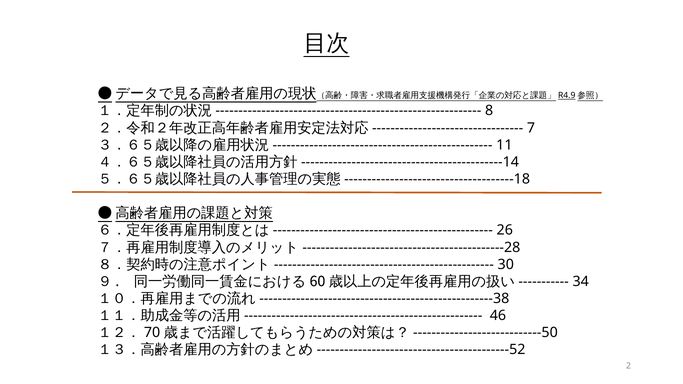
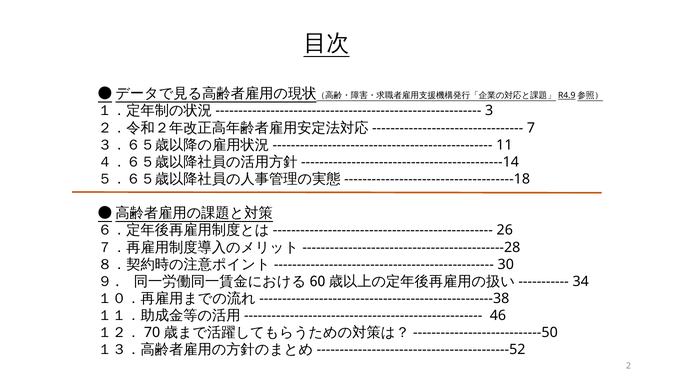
8: 8 -> 3 (489, 111)
